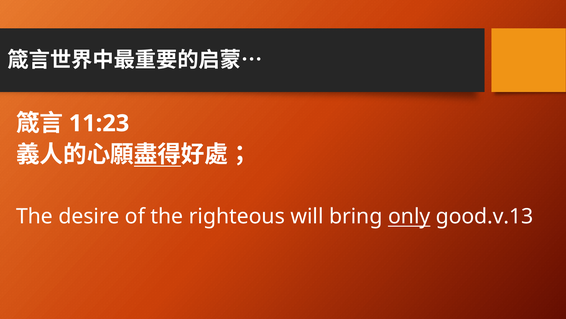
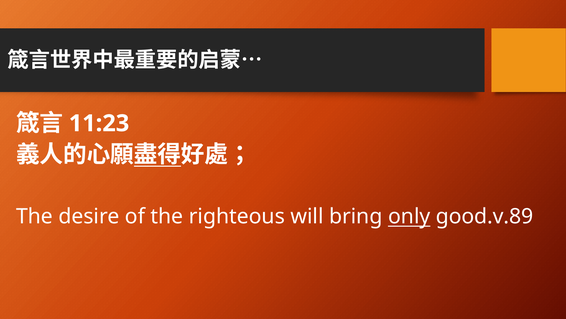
good.v.13: good.v.13 -> good.v.89 (485, 216)
